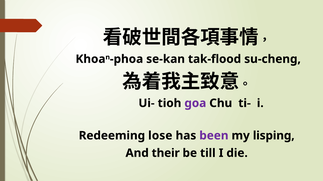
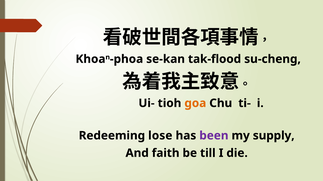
goa colour: purple -> orange (195, 104)
lisping: lisping -> supply (274, 136)
their: their -> faith (166, 154)
